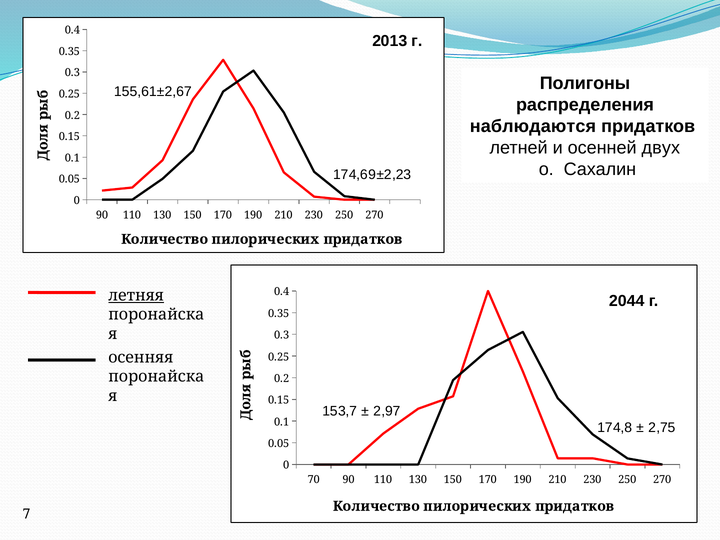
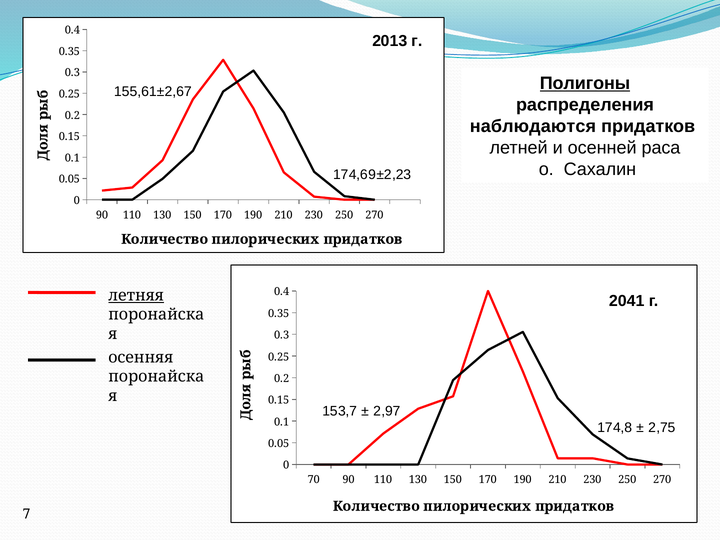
Полигоны underline: none -> present (585, 83)
двух: двух -> раса (661, 148)
2044: 2044 -> 2041 (627, 301)
